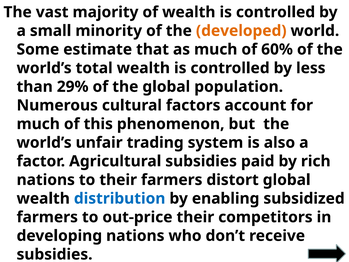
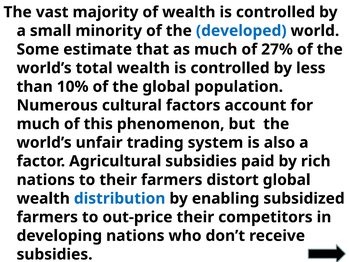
developed colour: orange -> blue (241, 31)
60%: 60% -> 27% (277, 49)
29%: 29% -> 10% (73, 87)
